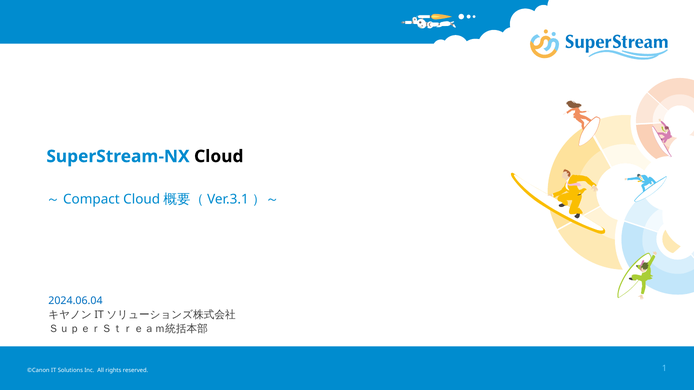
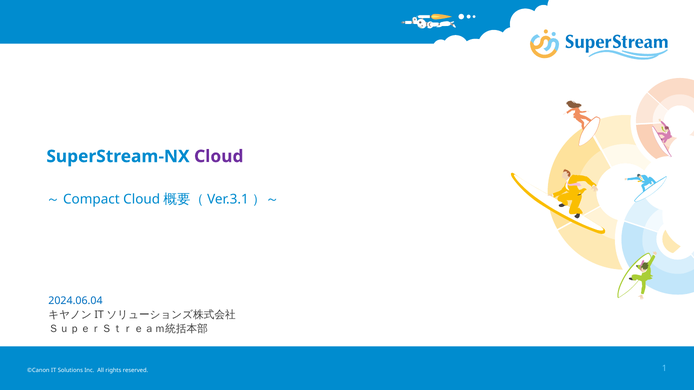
Cloud colour: black -> purple (219, 157)
